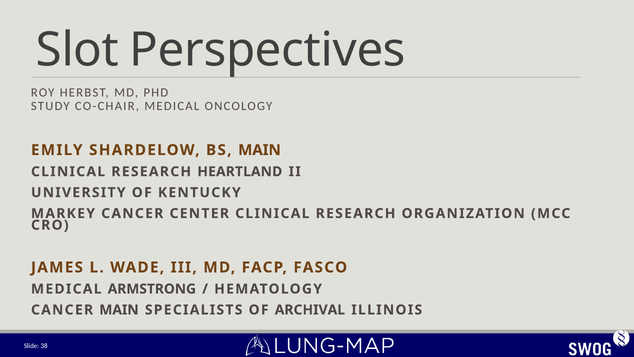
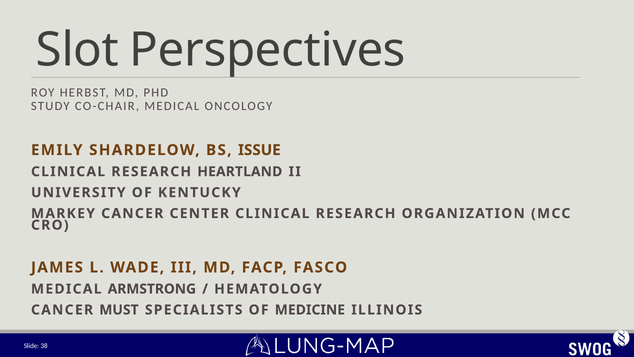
BS MAIN: MAIN -> ISSUE (259, 150)
CANCER MAIN: MAIN -> MUST (119, 310)
ARCHIVAL: ARCHIVAL -> MEDICINE (310, 310)
